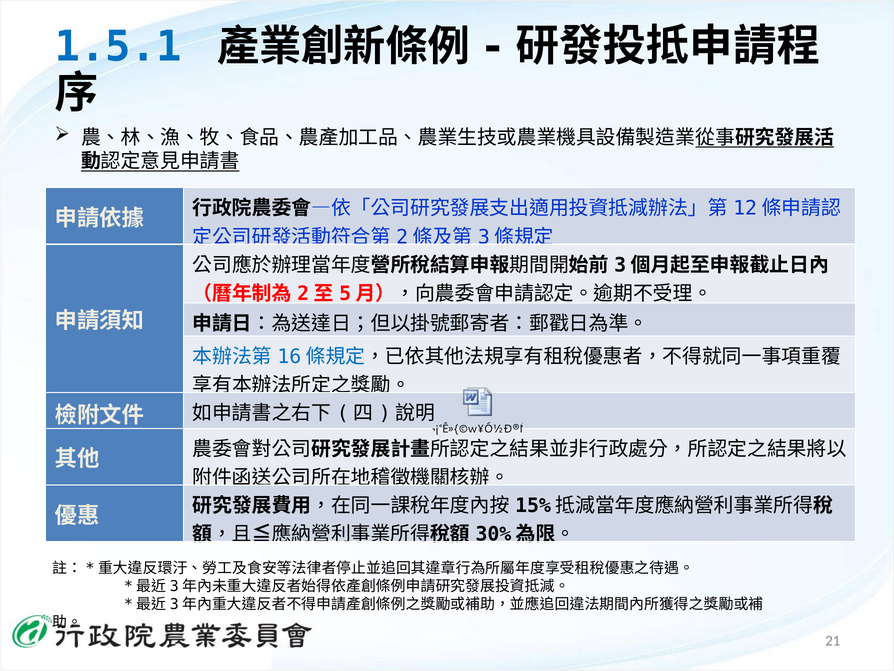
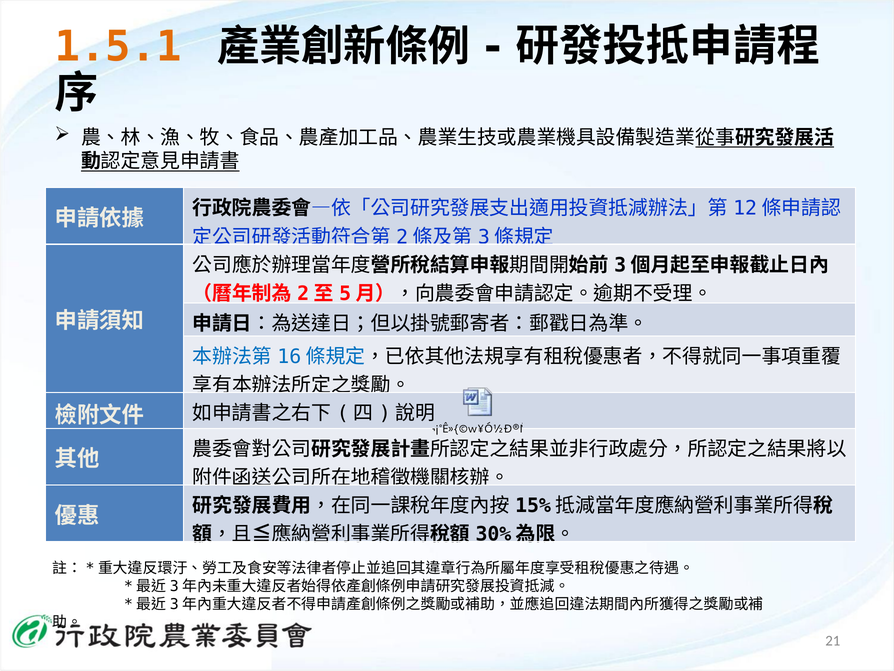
1.5.1 colour: blue -> orange (118, 47)
